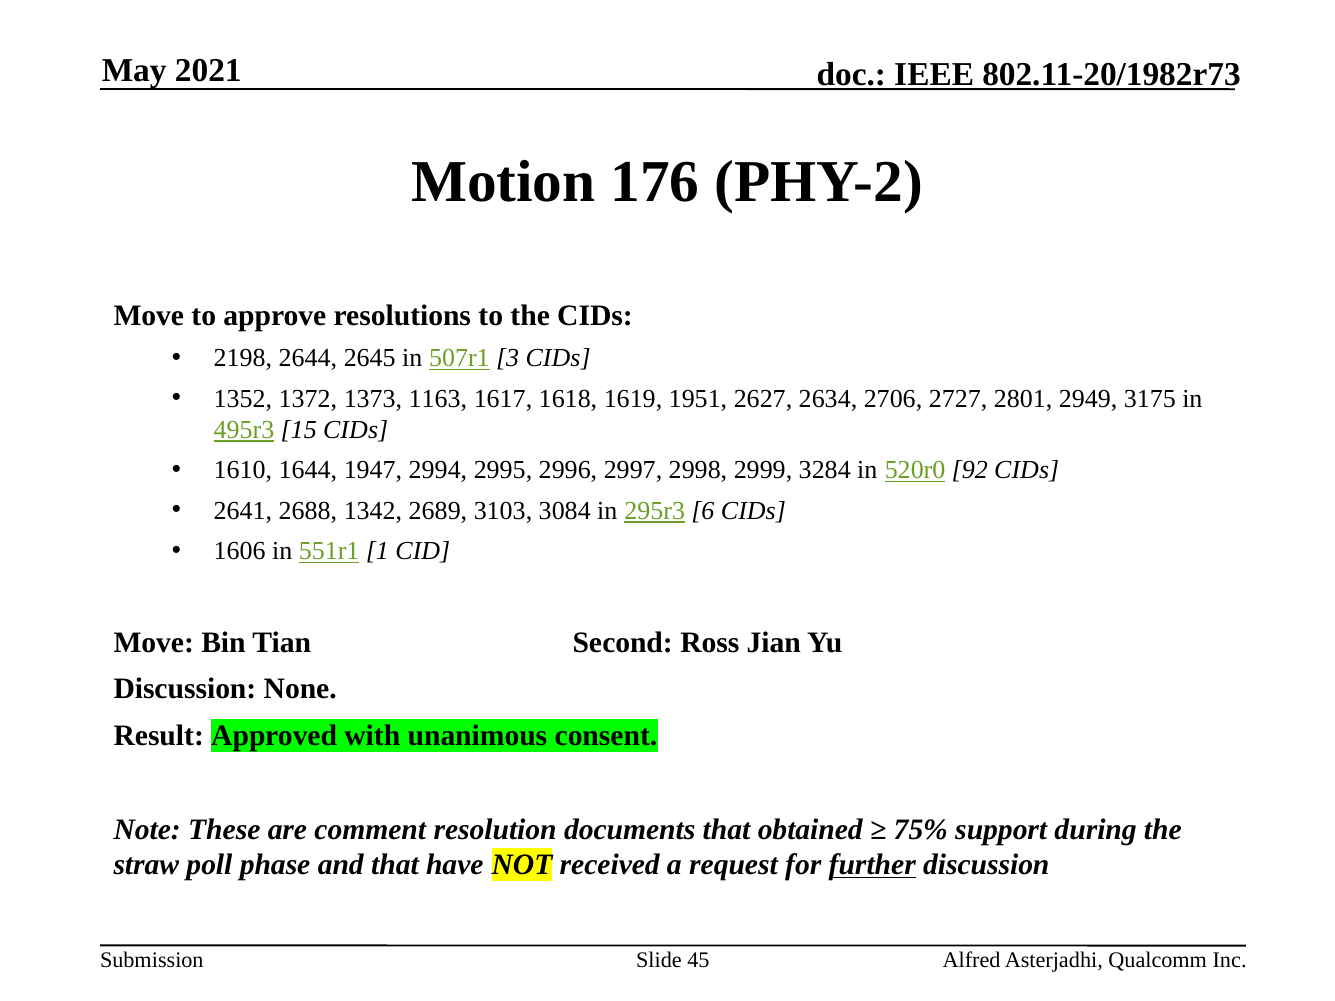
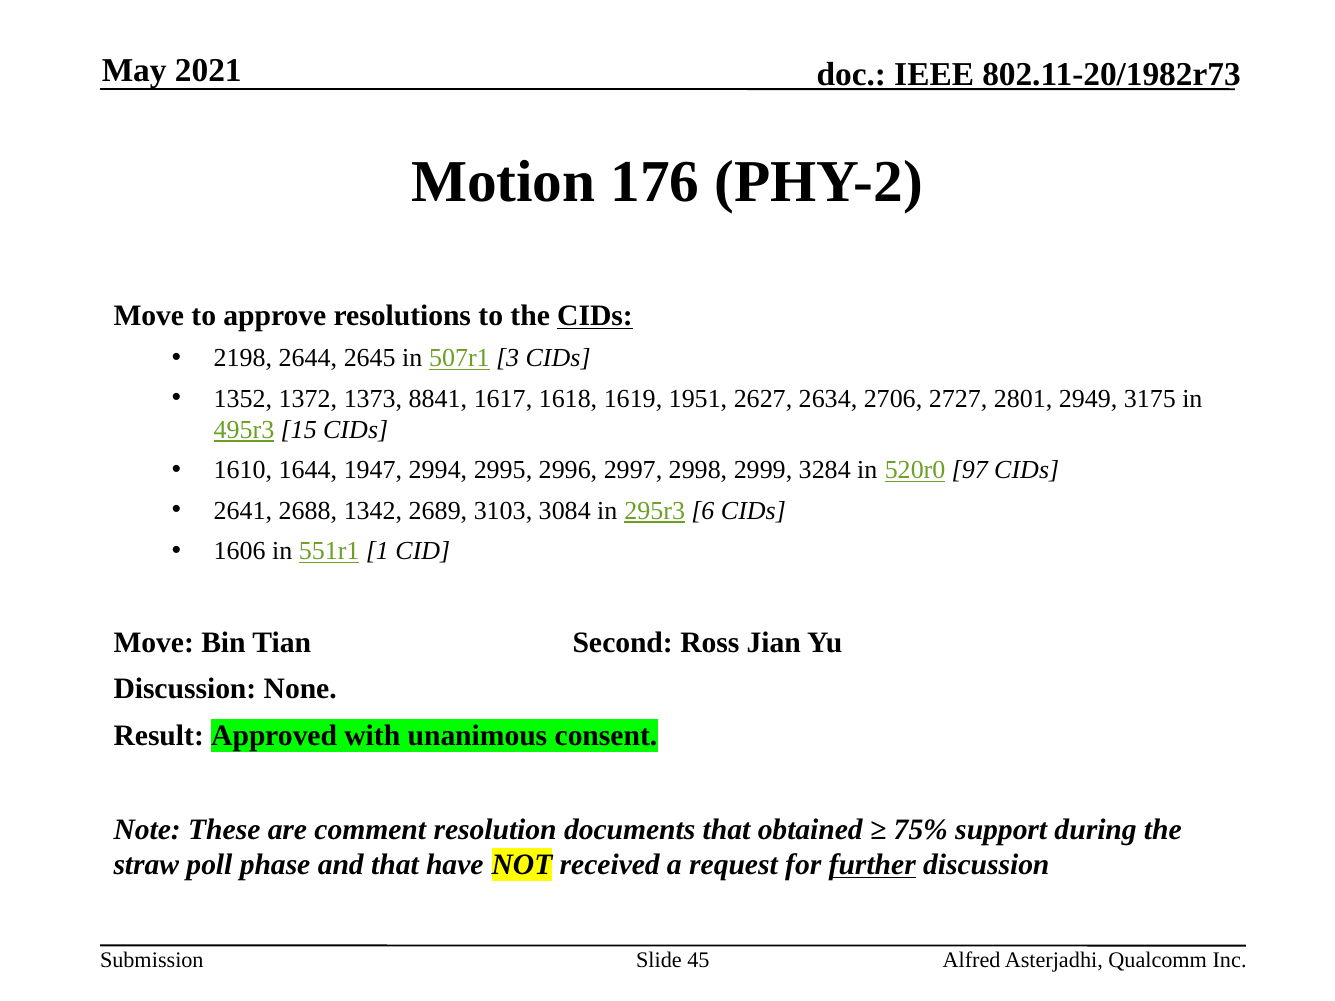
CIDs underline: none -> present (595, 316)
1163: 1163 -> 8841 (438, 399)
92: 92 -> 97 (970, 470)
